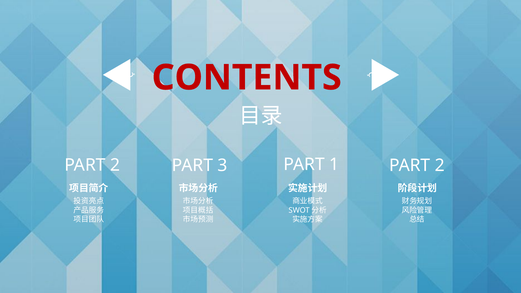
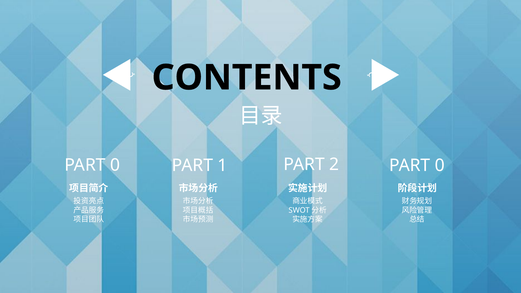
CONTENTS colour: red -> black (247, 78)
2: 2 -> 0 (115, 165)
3: 3 -> 1 (223, 166)
1: 1 -> 2 (334, 164)
2: 2 -> 0 (440, 166)
